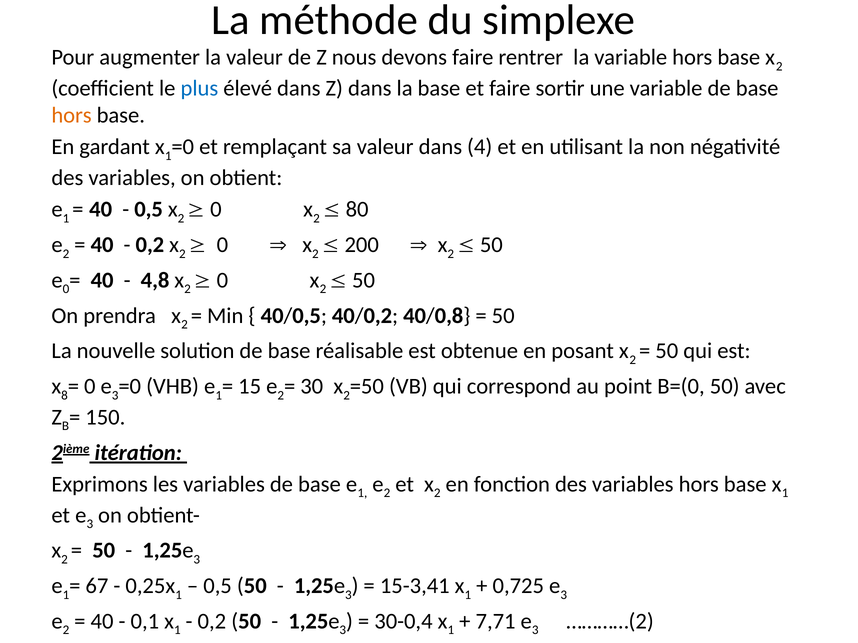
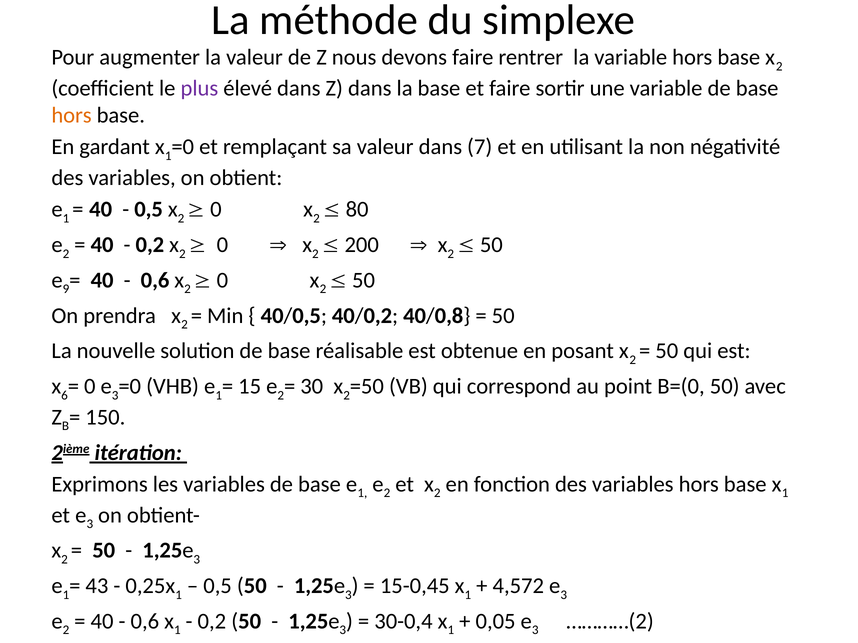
plus colour: blue -> purple (199, 88)
4: 4 -> 7 (480, 147)
0: 0 -> 9 (66, 289)
4,8: 4,8 -> 0,6 (155, 281)
8: 8 -> 6 (65, 396)
67: 67 -> 43 (97, 586)
15-3,41: 15-3,41 -> 15-0,45 (415, 586)
0,725: 0,725 -> 4,572 (518, 586)
0,1: 0,1 -> 0,6 (145, 622)
7,71: 7,71 -> 0,05 (496, 622)
